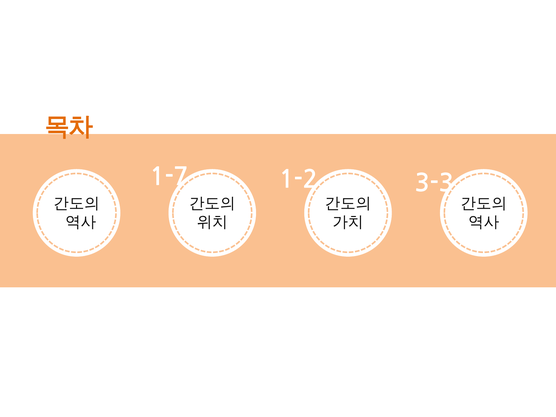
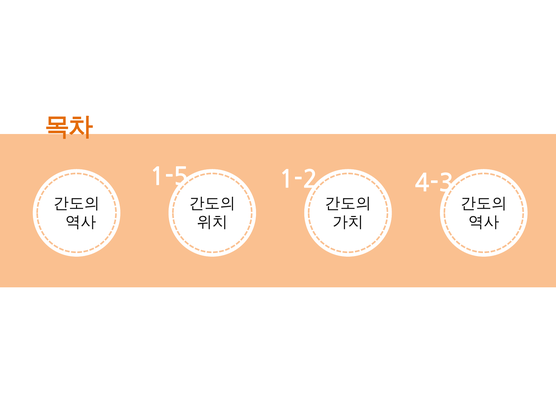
1-7: 1-7 -> 1-5 (169, 177)
3-3: 3-3 -> 4-3 (434, 183)
